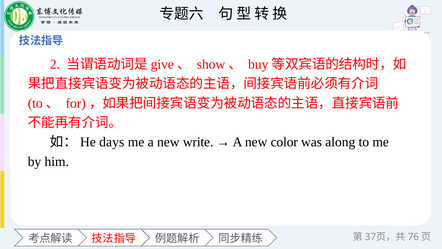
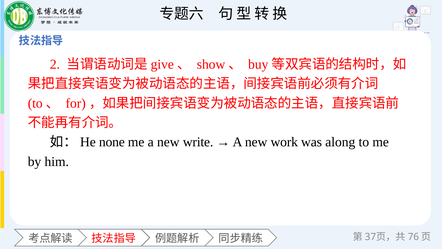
days: days -> none (112, 142)
color: color -> work (284, 142)
